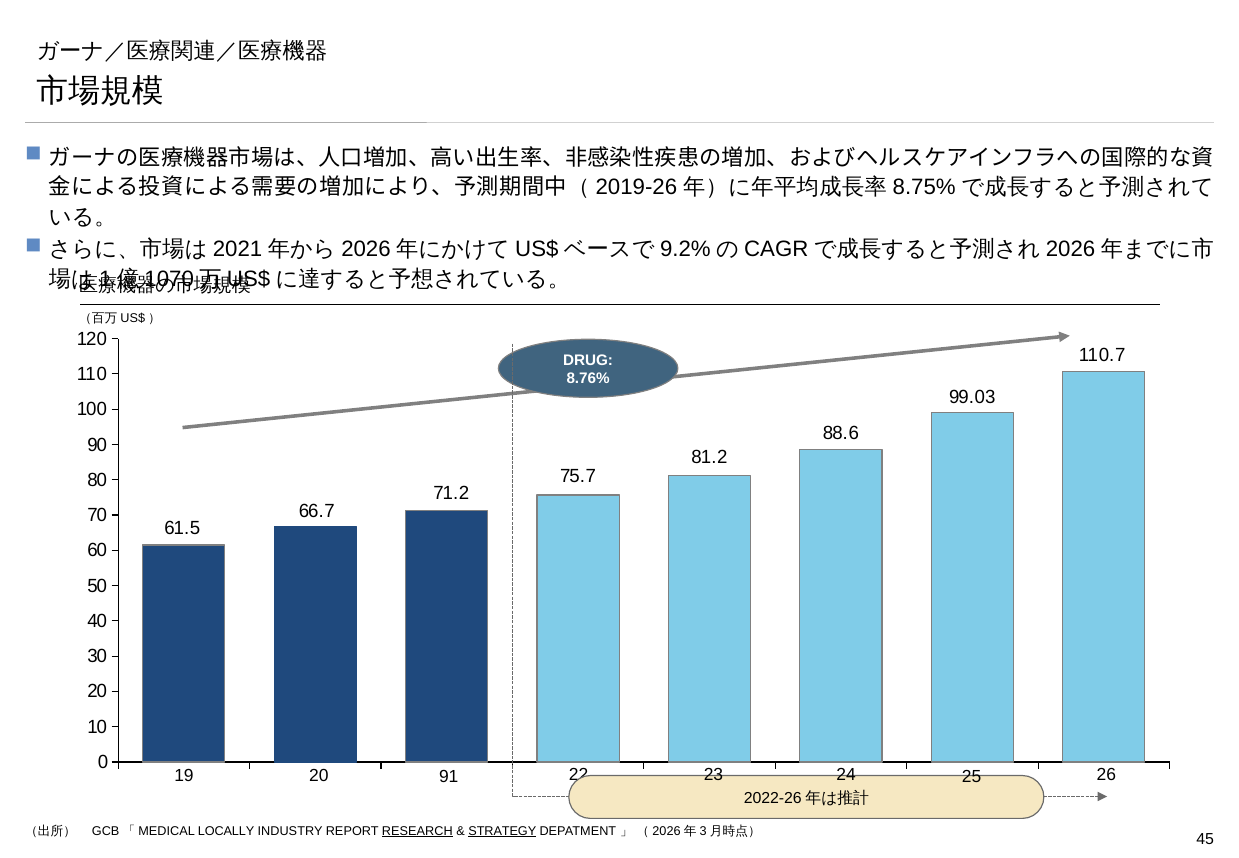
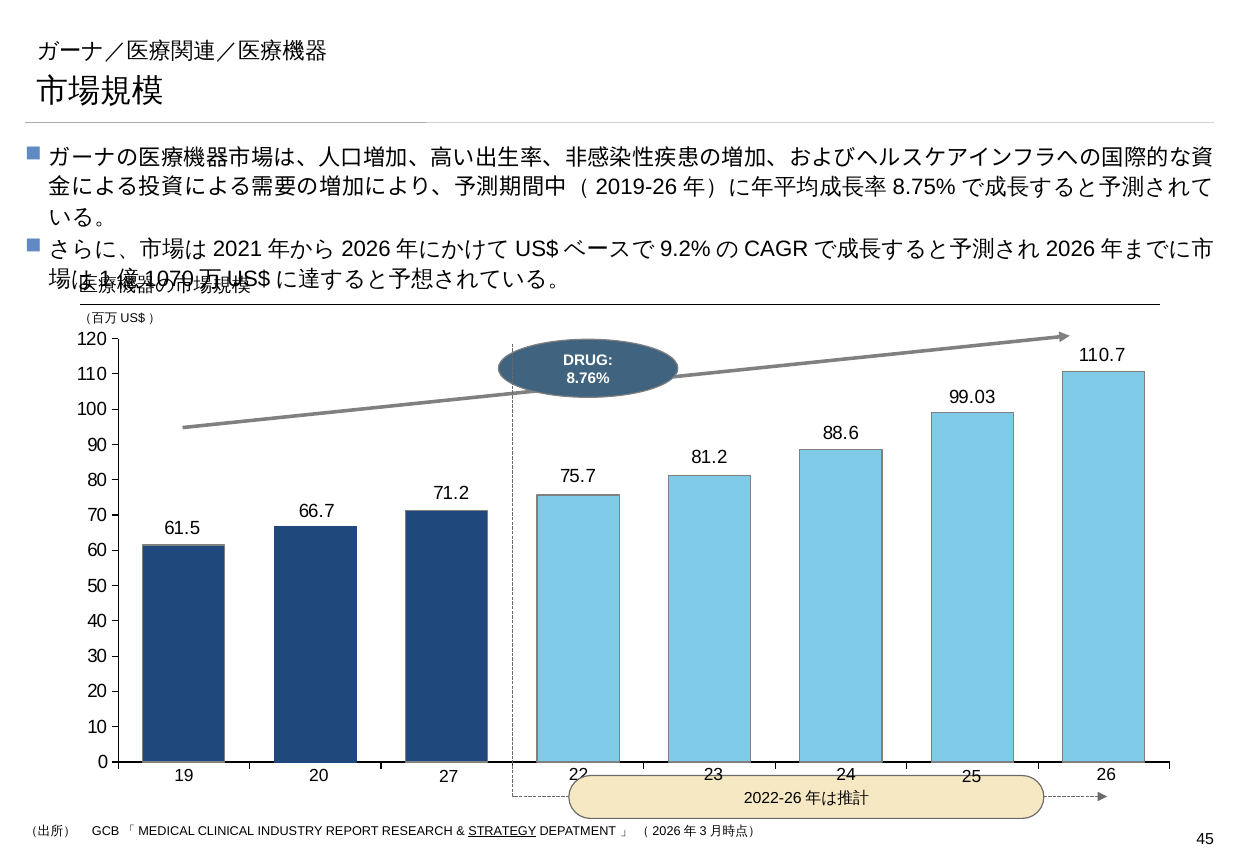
91: 91 -> 27 (449, 777)
LOCALLY: LOCALLY -> CLINICAL (226, 831)
RESEARCH underline: present -> none (417, 831)
